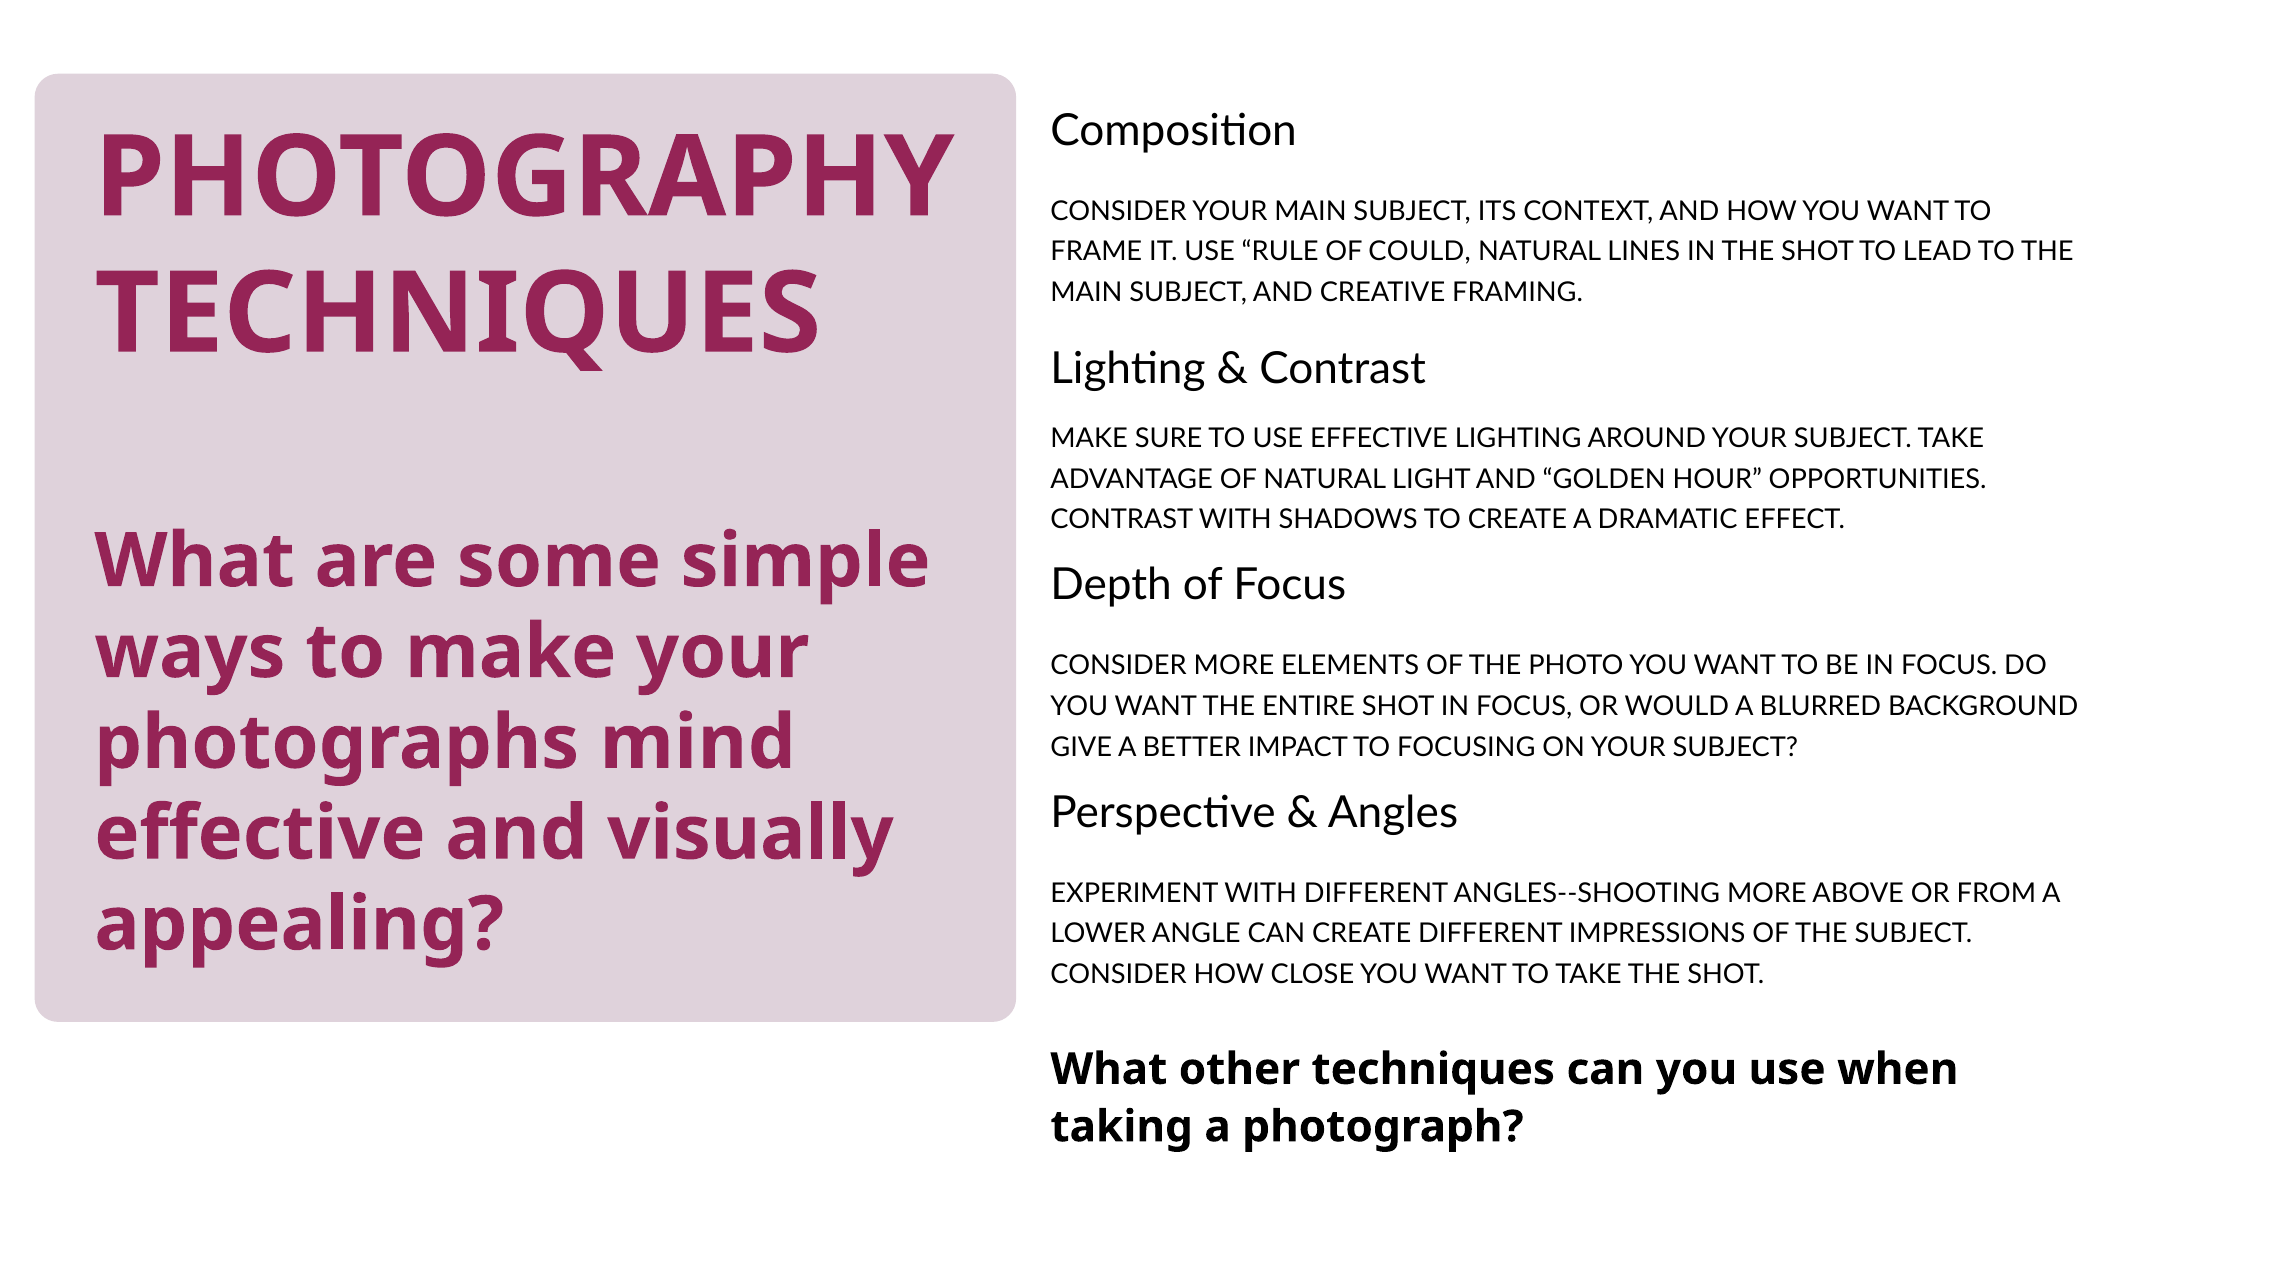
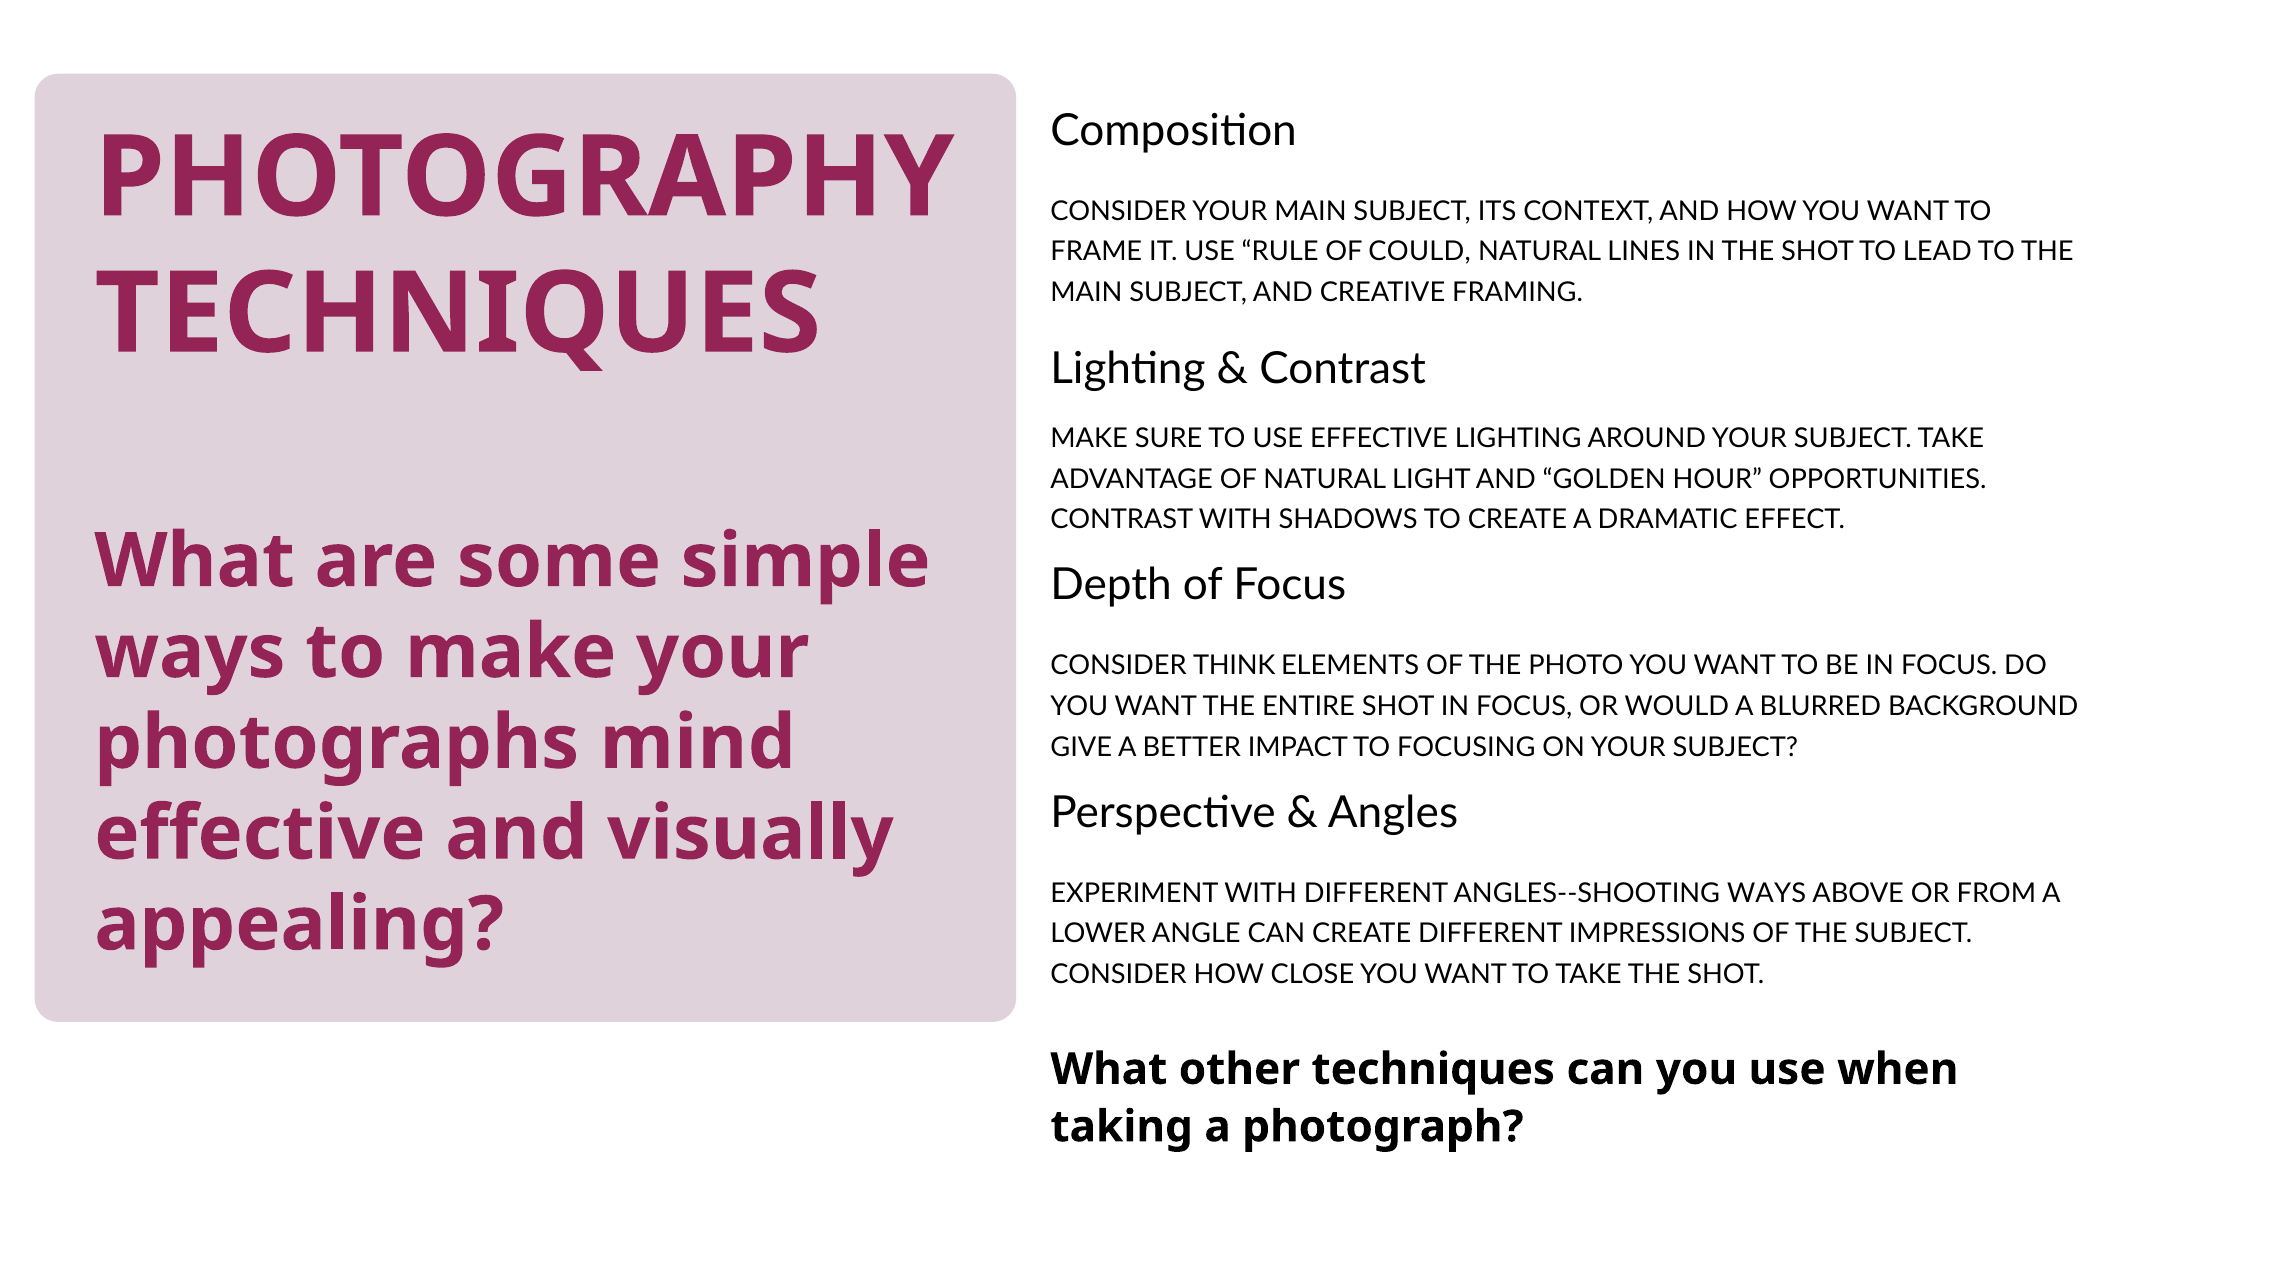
CONSIDER MORE: MORE -> THINK (1234, 666)
ANGLES--SHOOTING MORE: MORE -> WAYS (1767, 893)
